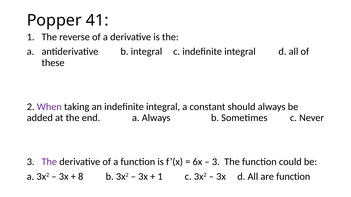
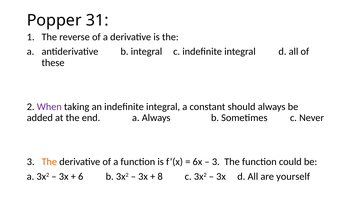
41: 41 -> 31 (97, 20)
The colour: purple -> orange (49, 162)
8: 8 -> 6 (81, 177)
1: 1 -> 8 (160, 177)
are function: function -> yourself (293, 177)
